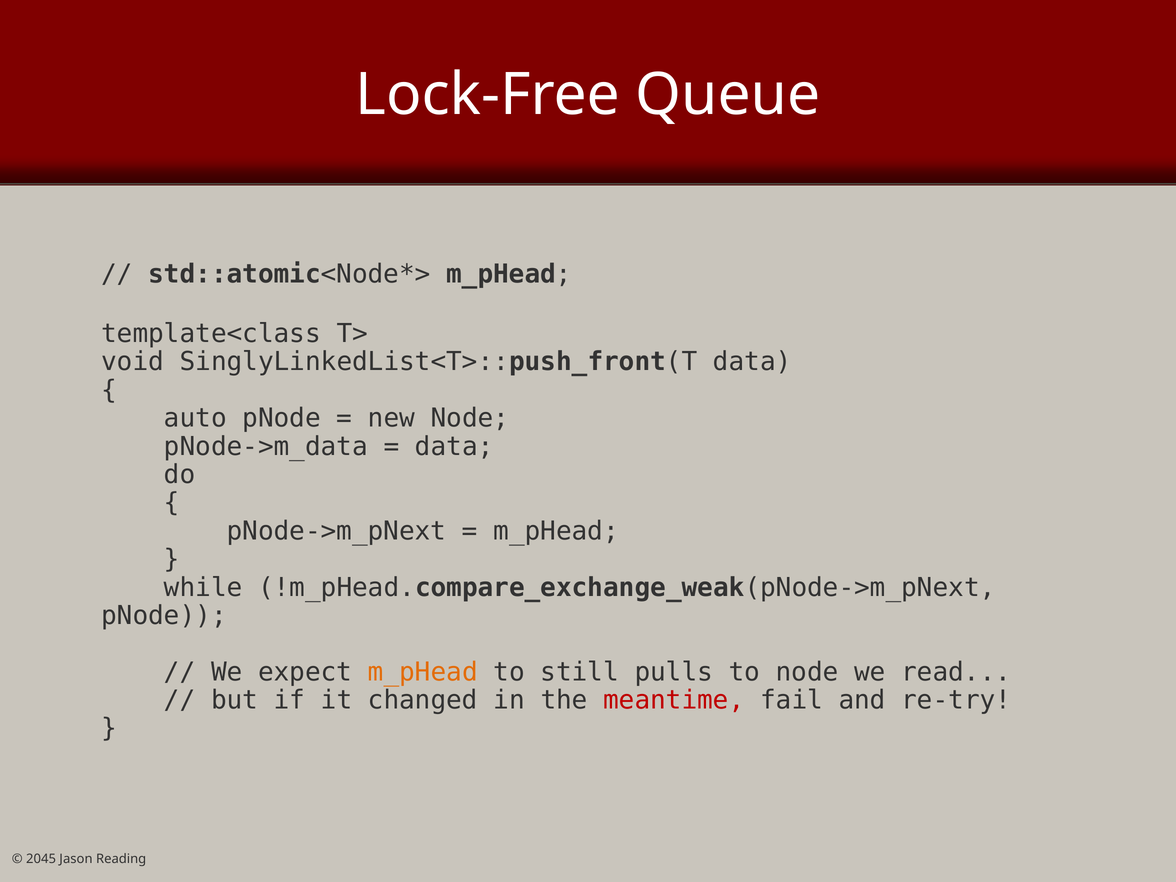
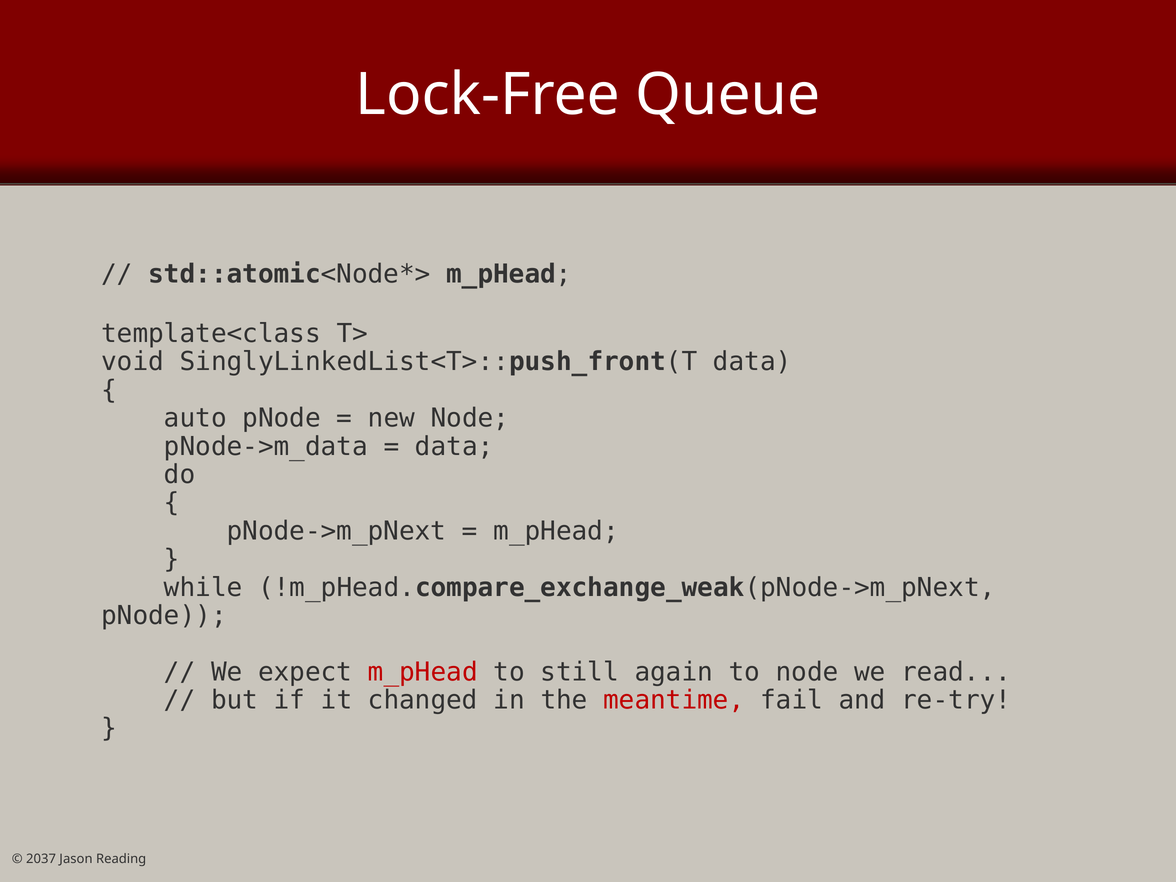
m_pHead colour: orange -> red (423, 672)
pulls: pulls -> again (674, 672)
2045: 2045 -> 2037 (41, 859)
